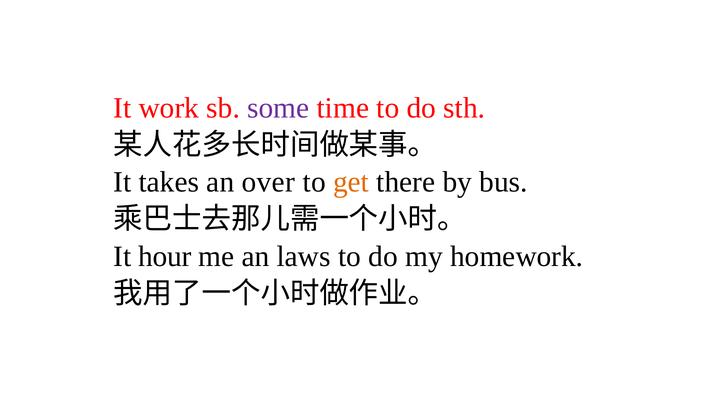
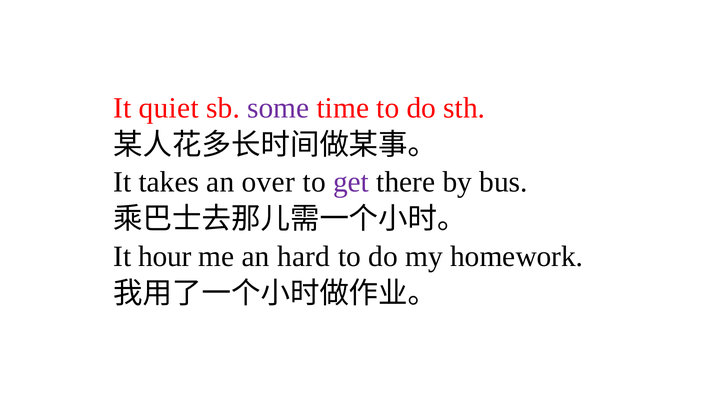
work: work -> quiet (169, 108)
get colour: orange -> purple (351, 182)
laws: laws -> hard (304, 256)
